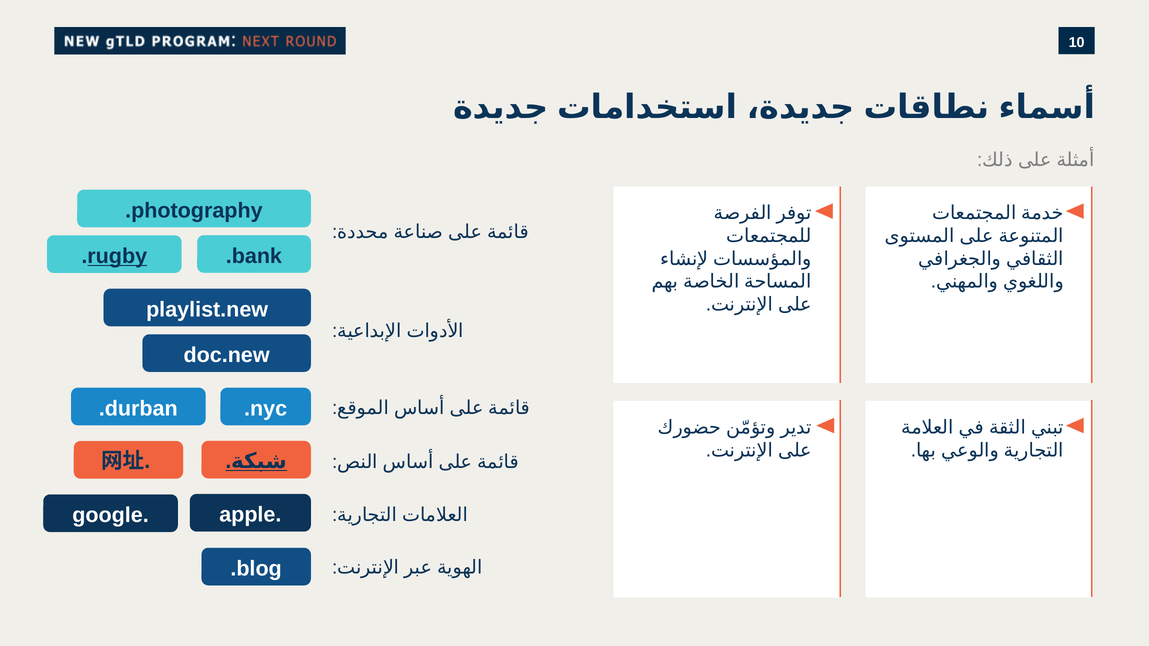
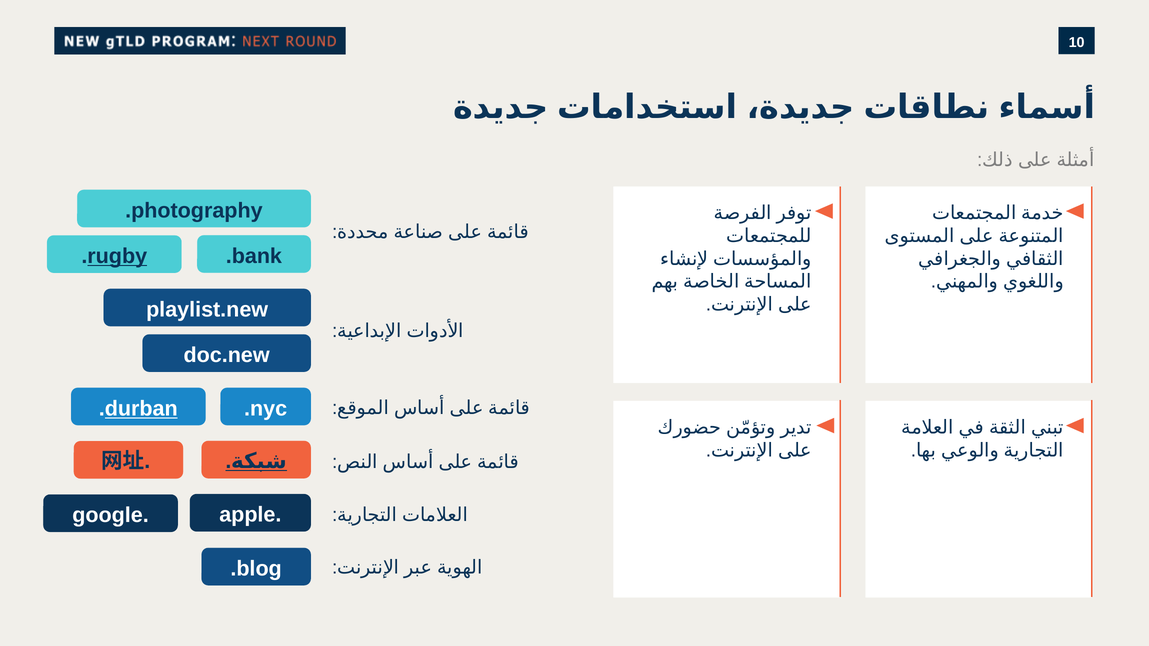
durban underline: none -> present (141, 409)
